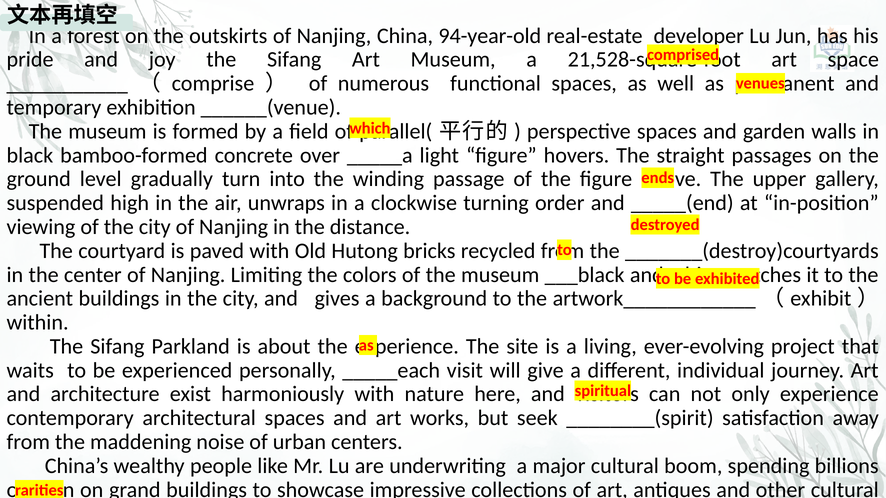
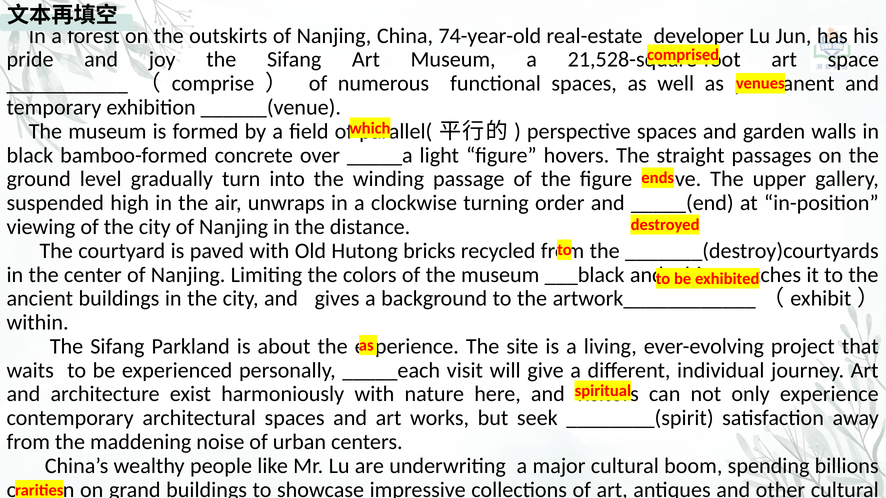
94-year-old: 94-year-old -> 74-year-old (490, 36)
